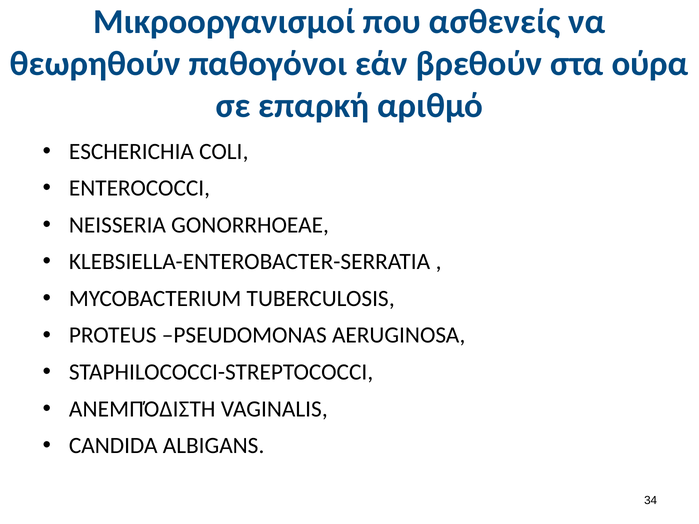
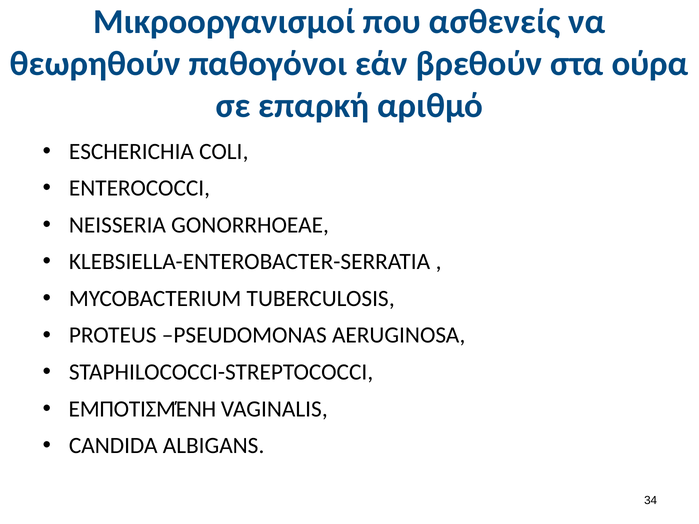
ΑΝΕΜΠΌΔΙΣΤΗ: ΑΝΕΜΠΌΔΙΣΤΗ -> ΕΜΠΟΤΙΣΜΈΝΗ (142, 409)
